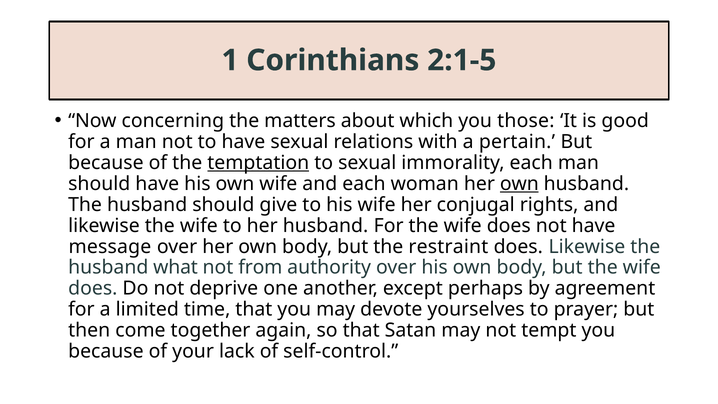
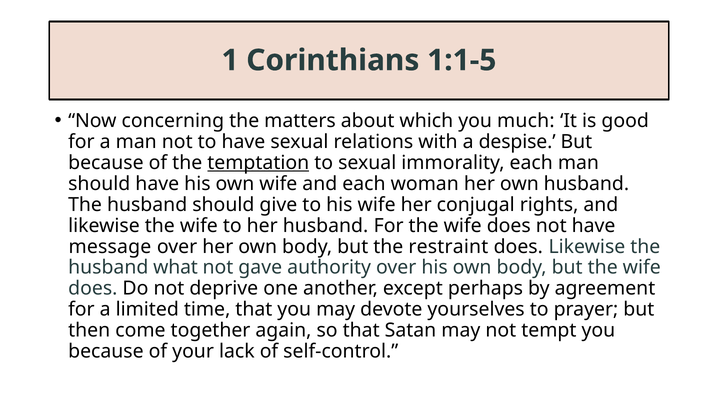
2:1-5: 2:1-5 -> 1:1-5 (462, 60)
those: those -> much (526, 121)
pertain: pertain -> despise (517, 142)
own underline: present -> none (519, 184)
from: from -> gave (260, 267)
